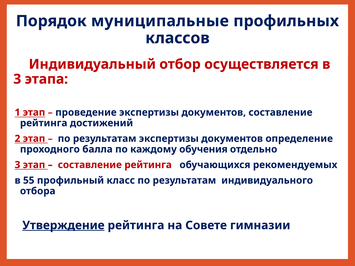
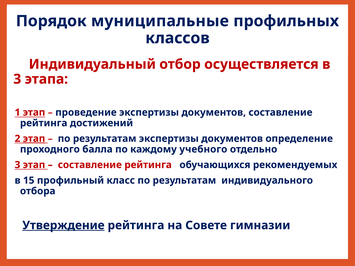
этап underline: none -> present (34, 139)
обучения: обучения -> учебного (203, 149)
55: 55 -> 15 (29, 181)
